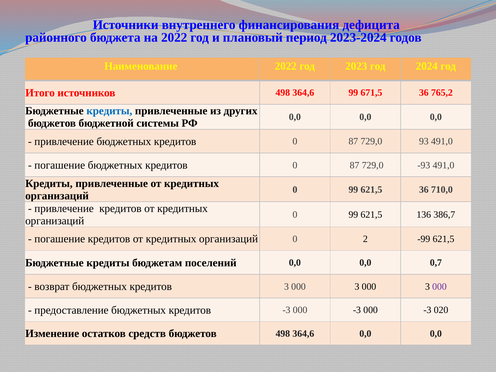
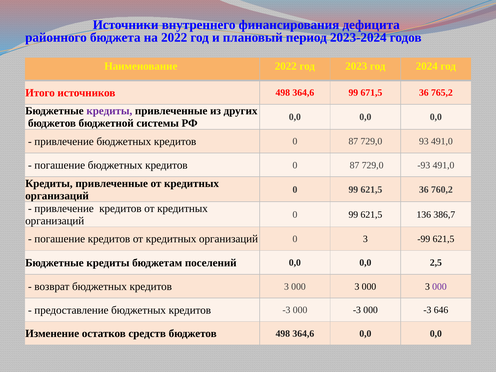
кредиты colour: blue -> purple (109, 111)
710,0: 710,0 -> 760,2 (442, 190)
0 2: 2 -> 3 (365, 239)
0,7: 0,7 -> 2,5 (436, 263)
020: 020 -> 646 (441, 310)
